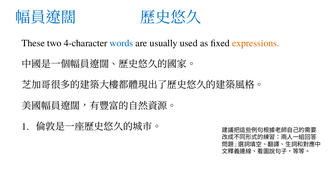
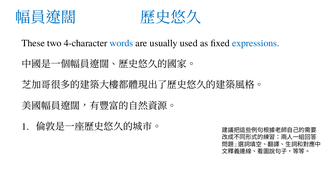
expressions colour: orange -> blue (256, 43)
